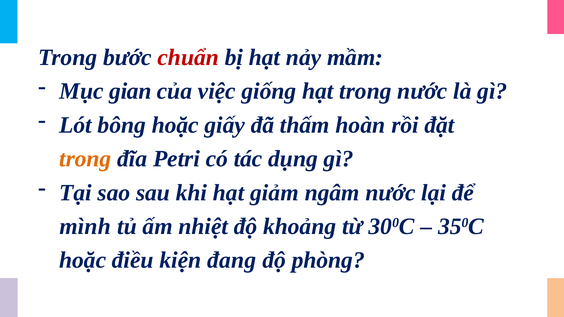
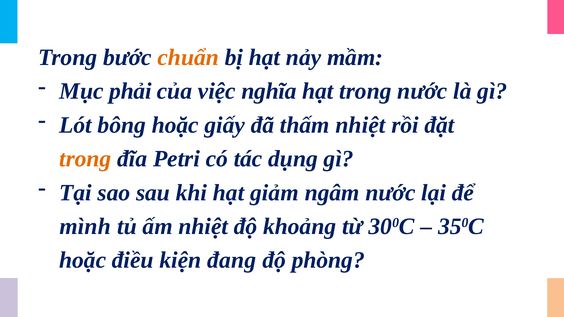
chuẩn colour: red -> orange (188, 57)
gian: gian -> phải (130, 91)
giống: giống -> nghĩa (269, 91)
thấm hoàn: hoàn -> nhiệt (360, 125)
